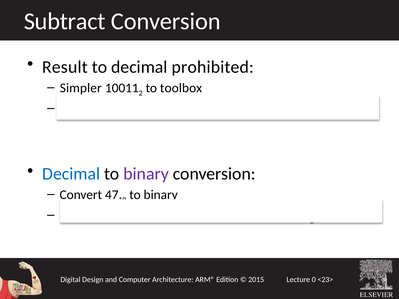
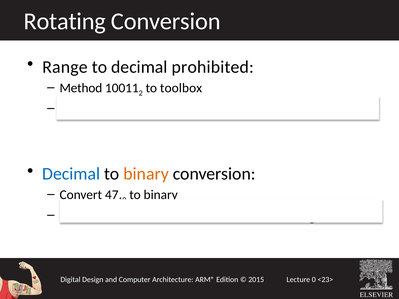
Subtract: Subtract -> Rotating (65, 21)
Result: Result -> Range (65, 67)
Simpler: Simpler -> Method (81, 88)
binary colour: purple -> orange (146, 174)
